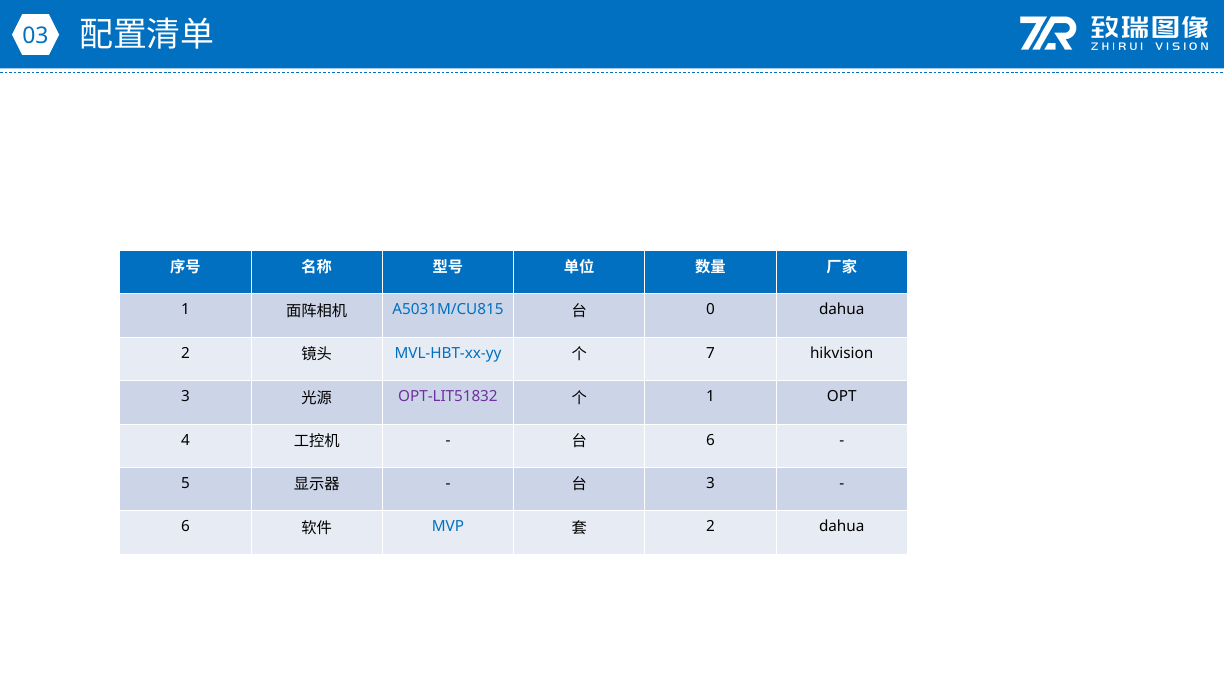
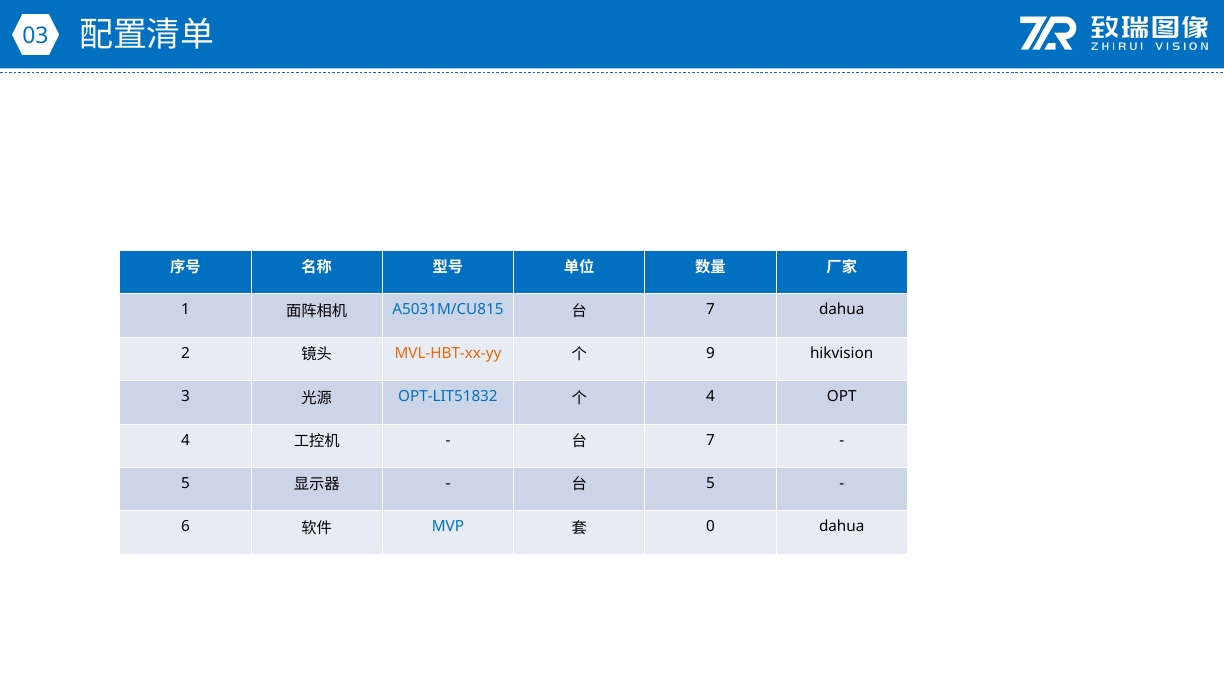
0: 0 -> 7 (711, 310)
MVL-HBT-xx-yy colour: blue -> orange (448, 353)
7: 7 -> 9 (711, 353)
OPT-LIT51832 colour: purple -> blue (448, 396)
1: 1 -> 4 (711, 396)
6: 6 -> 7 (711, 440)
3: 3 -> 5 (711, 483)
2: 2 -> 0 (711, 526)
